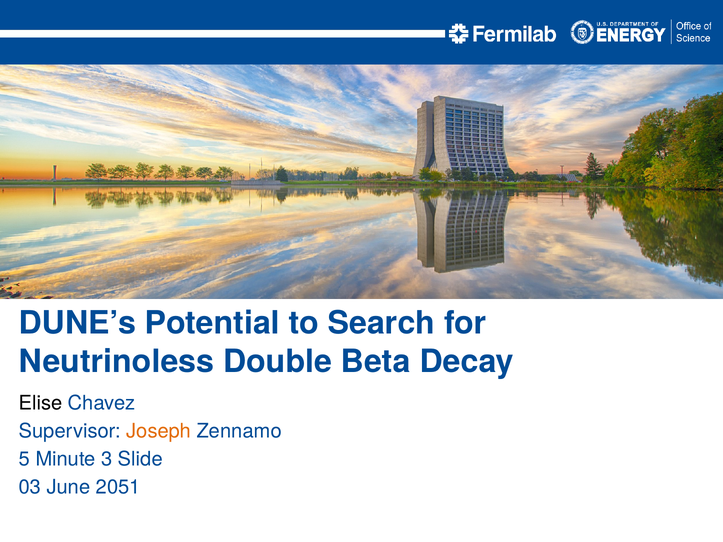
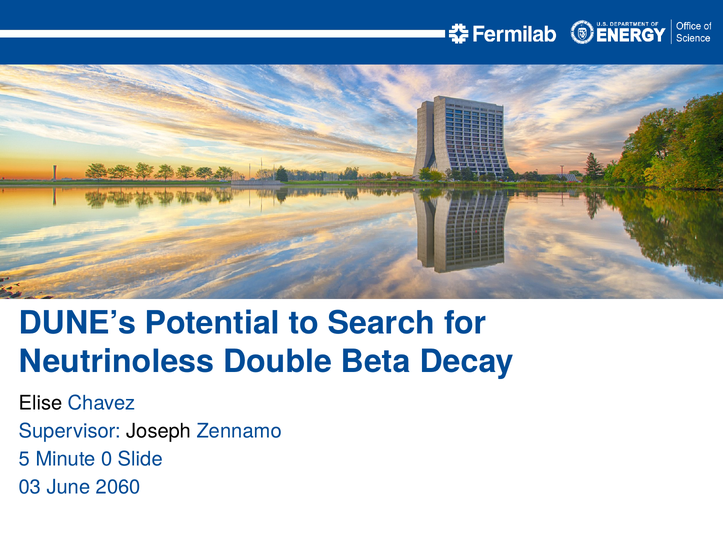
Joseph colour: orange -> black (159, 431)
3: 3 -> 0 (107, 459)
2051: 2051 -> 2060 (118, 487)
